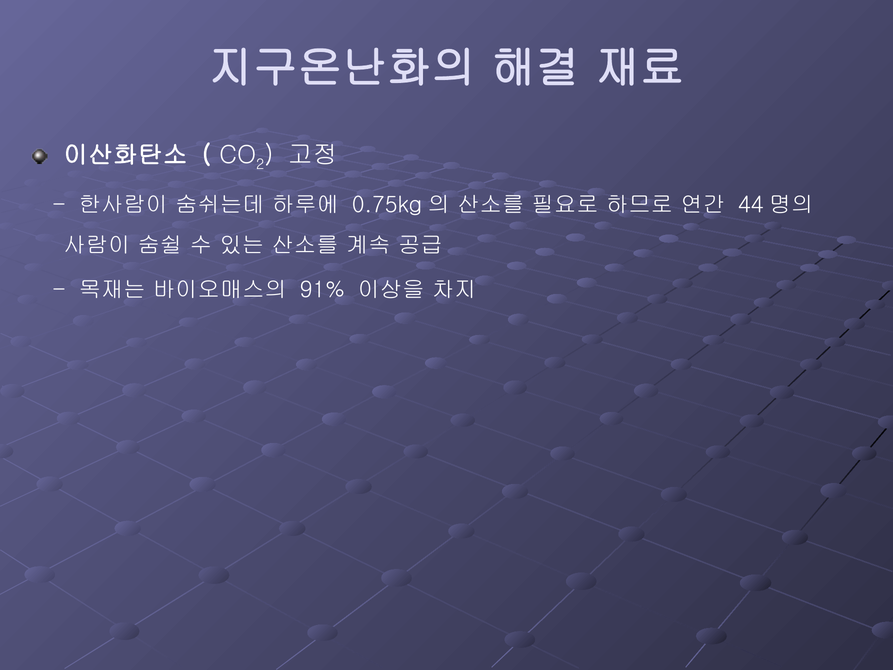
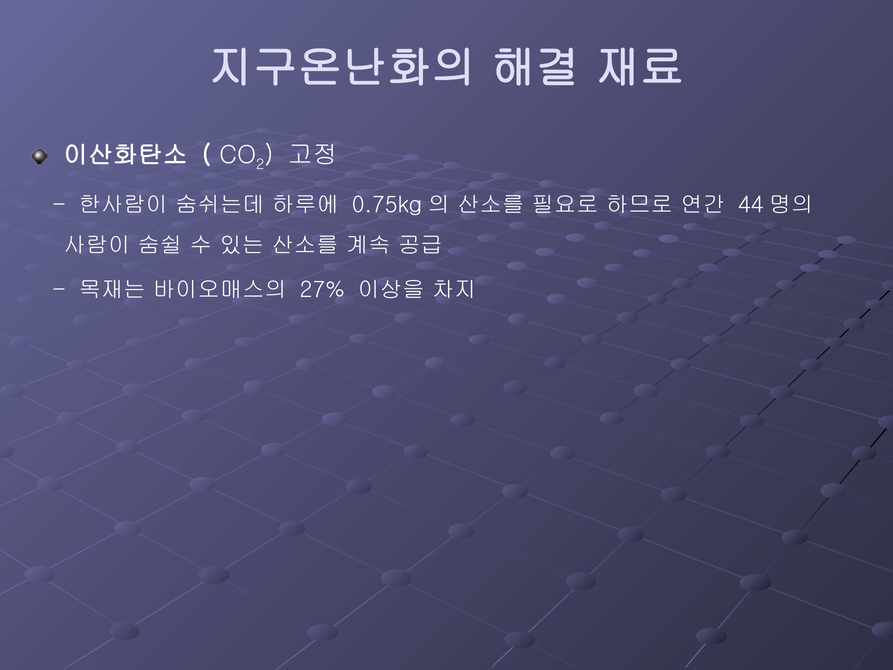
91%: 91% -> 27% (322, 290)
